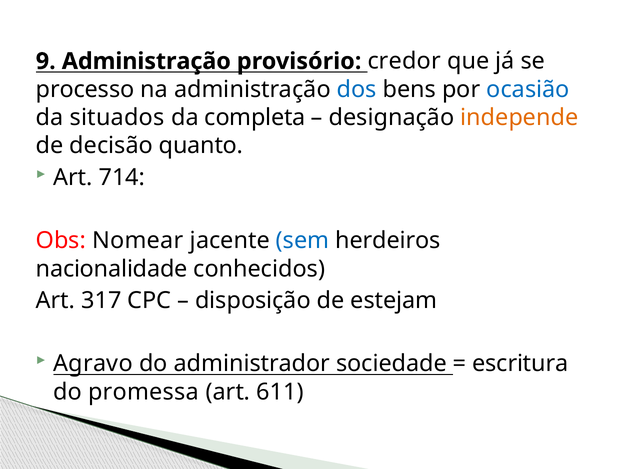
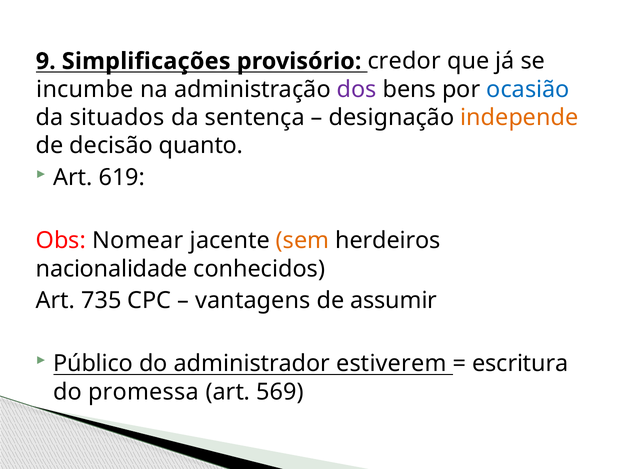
9 Administração: Administração -> Simplificações (146, 61)
processo: processo -> incumbe (85, 89)
dos colour: blue -> purple (357, 89)
completa: completa -> sentença (255, 118)
714: 714 -> 619 (122, 177)
sem colour: blue -> orange (303, 241)
317: 317 -> 735 (101, 300)
disposição: disposição -> vantagens (253, 300)
estejam: estejam -> assumir (394, 300)
Agravo: Agravo -> Público (93, 364)
sociedade: sociedade -> estiverem (391, 364)
611: 611 -> 569 (280, 392)
